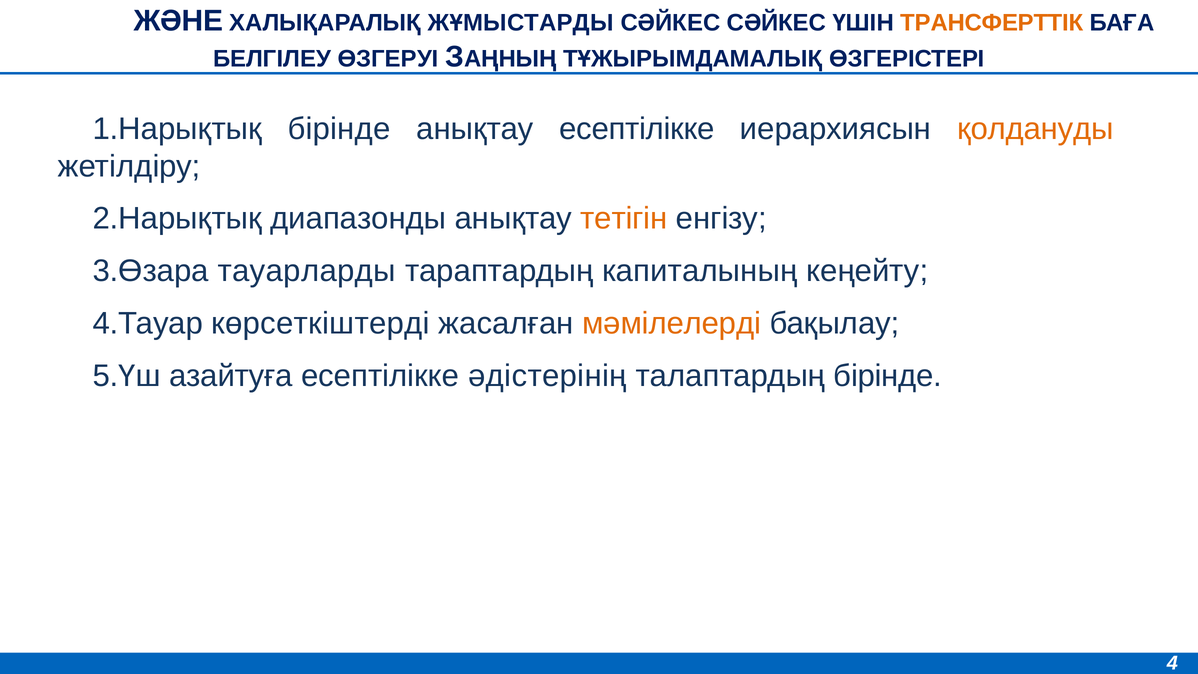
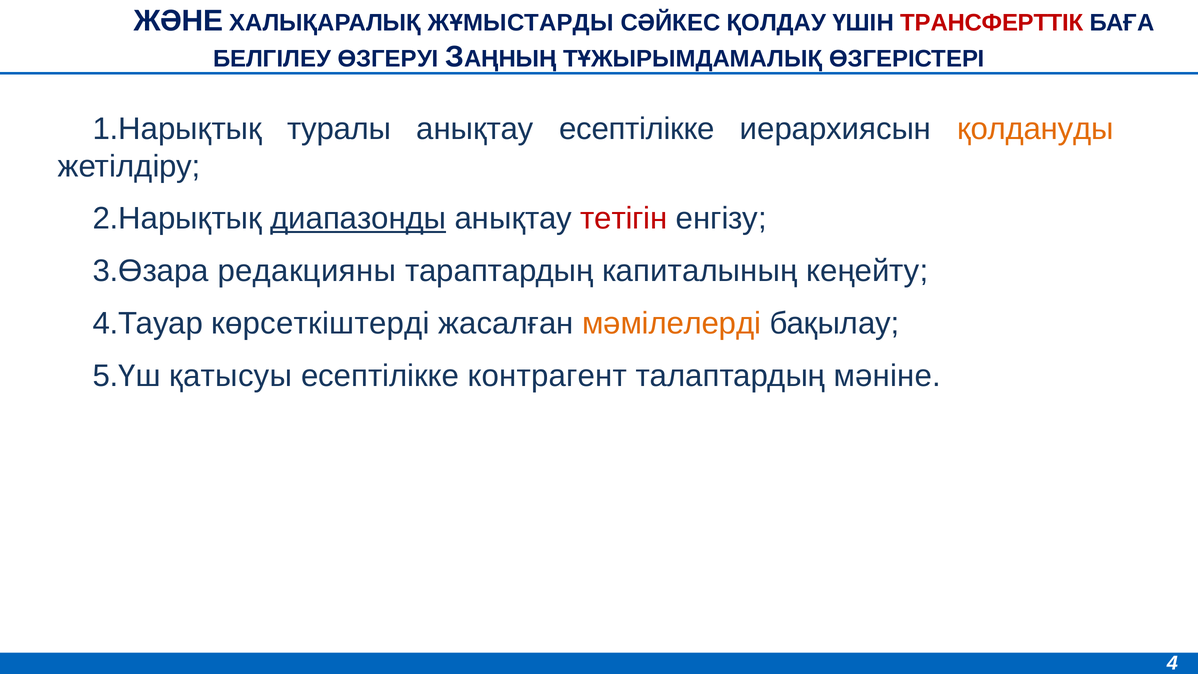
СӘЙКЕС СӘЙКЕС: СӘЙКЕС -> ҚОЛДАУ (776, 23)
ТРАНСФЕРТТІК colour: orange -> red (992, 23)
бірінде: бірінде -> туралы (339, 129)
диапазонды underline: none -> present (358, 219)
тетігін colour: orange -> red (624, 219)
тауарларды: тауарларды -> редакцияны (307, 271)
азайтуға: азайтуға -> қатысуы (231, 376)
әдістерінің: әдістерінің -> контрагент (548, 376)
талаптардың бірінде: бірінде -> мәніне (887, 376)
